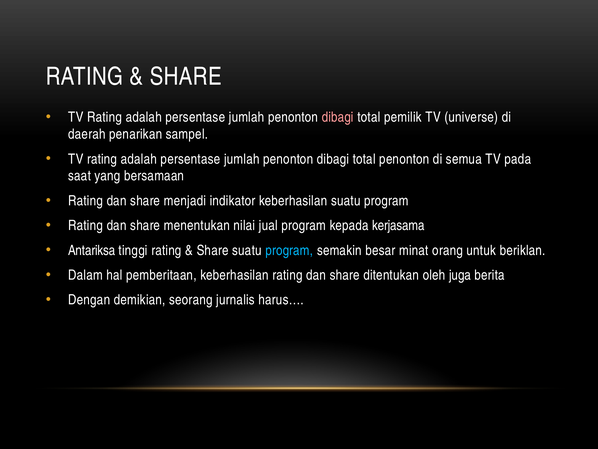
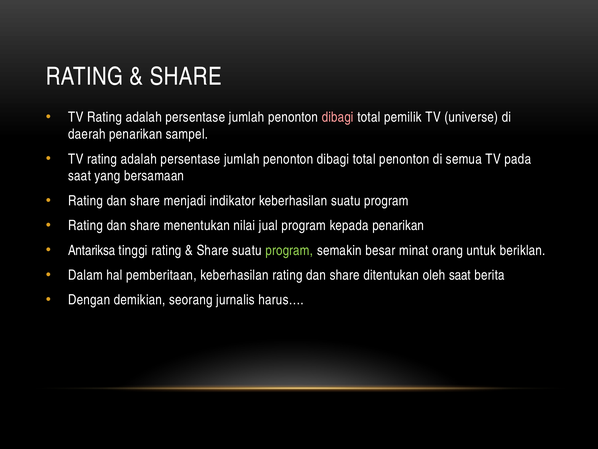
kepada kerjasama: kerjasama -> penarikan (398, 225)
program colour: light blue -> light green (289, 250)
oleh juga: juga -> saat (460, 275)
